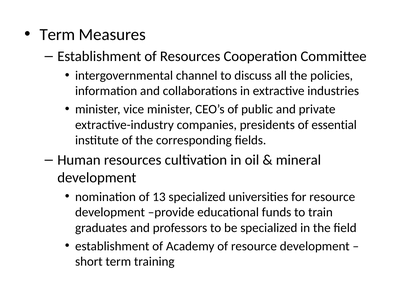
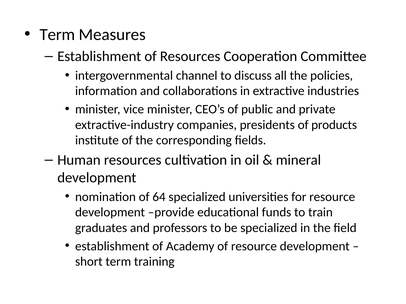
essential: essential -> products (334, 125)
13: 13 -> 64 (159, 197)
